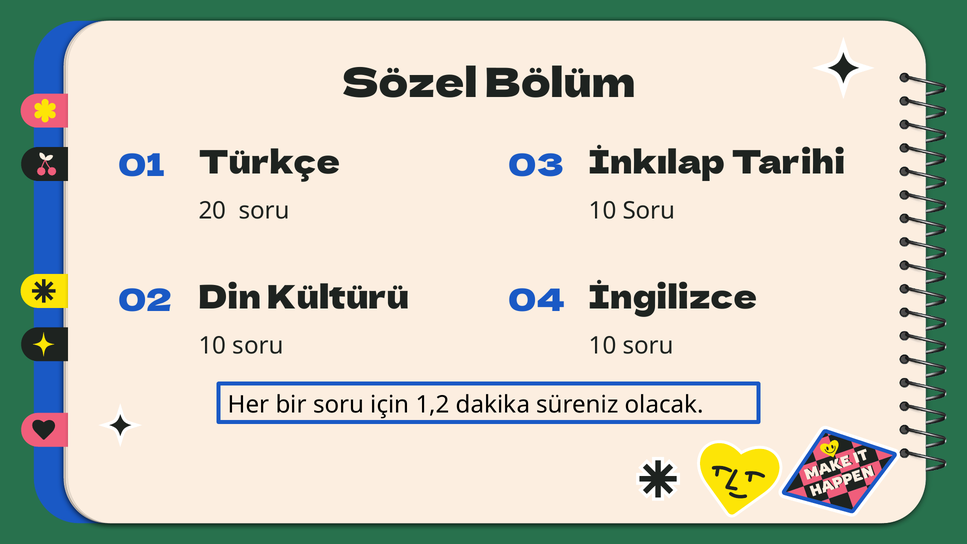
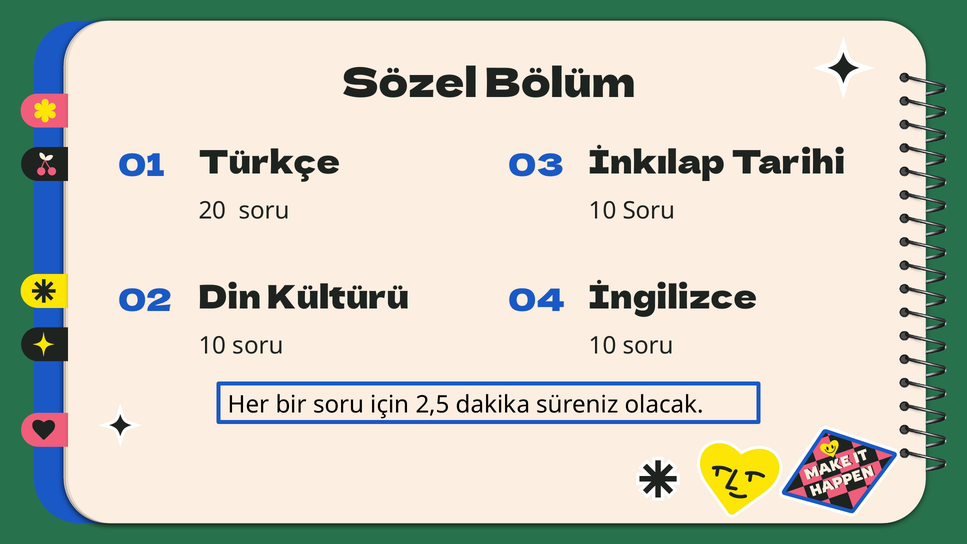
1,2: 1,2 -> 2,5 (433, 405)
